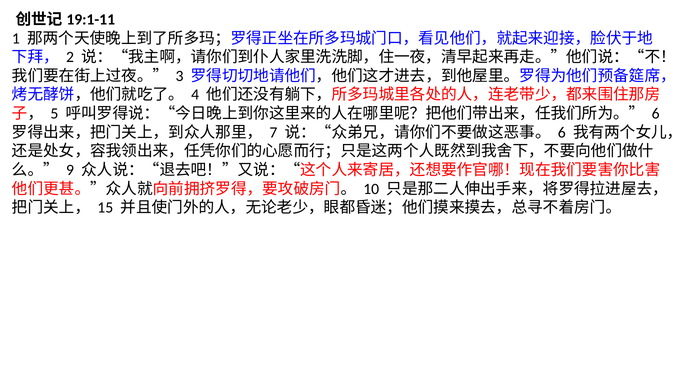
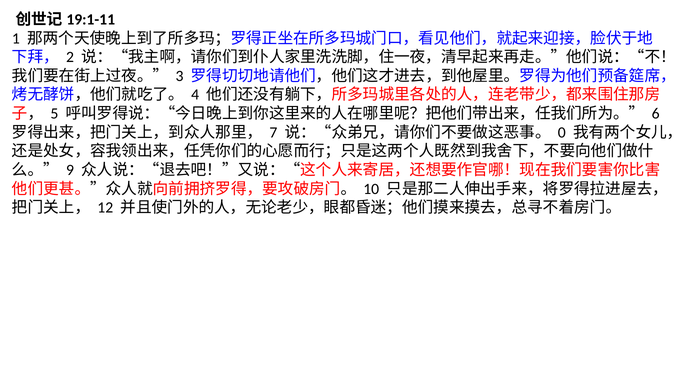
6: 6 -> 0 (562, 132)
15: 15 -> 12 (105, 208)
